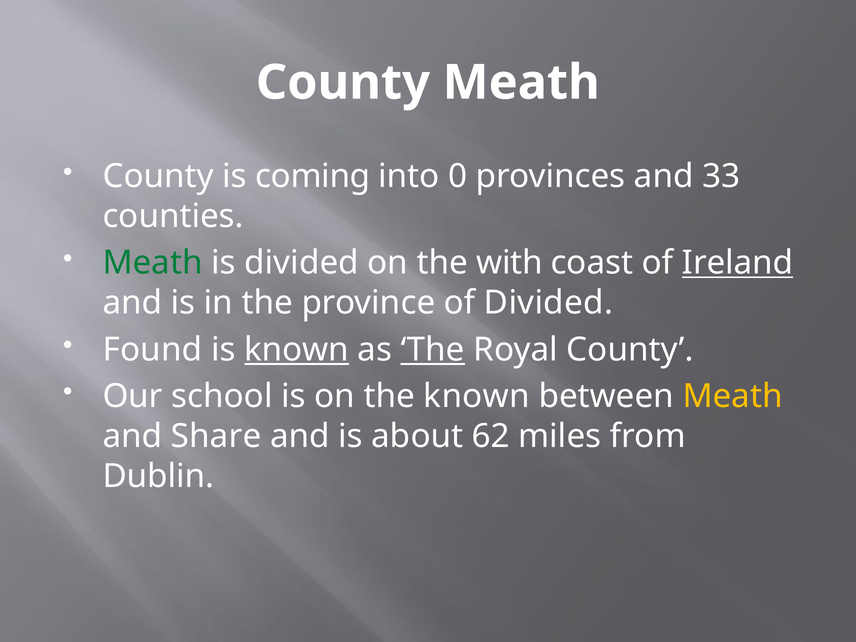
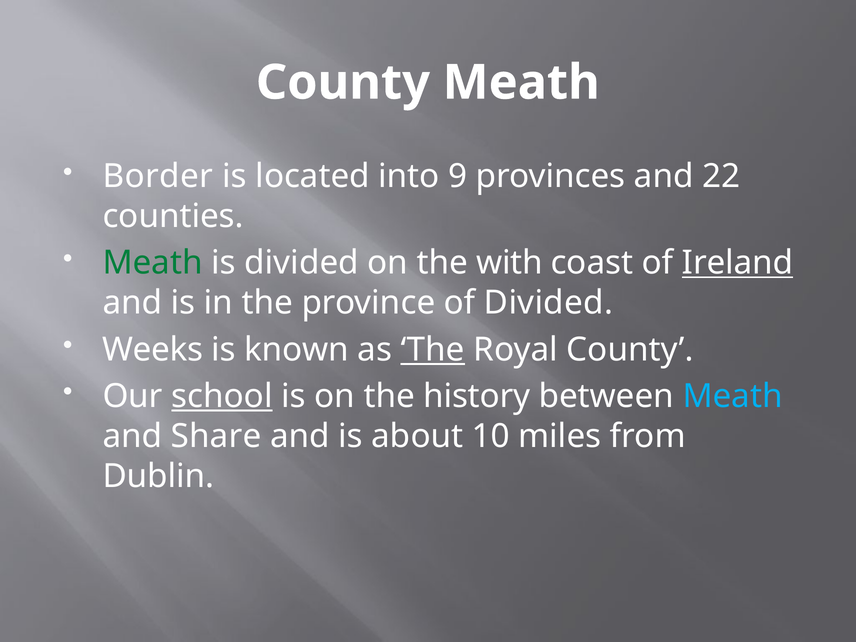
County: County -> Border (158, 176)
coming: coming -> located (313, 176)
0: 0 -> 9 (458, 176)
33: 33 -> 22 (721, 176)
Found: Found -> Weeks (153, 350)
known underline: present -> none (297, 350)
school underline: none -> present (222, 396)
the known: known -> history (477, 396)
Meath colour: yellow -> light blue (733, 396)
62: 62 -> 10 (491, 436)
